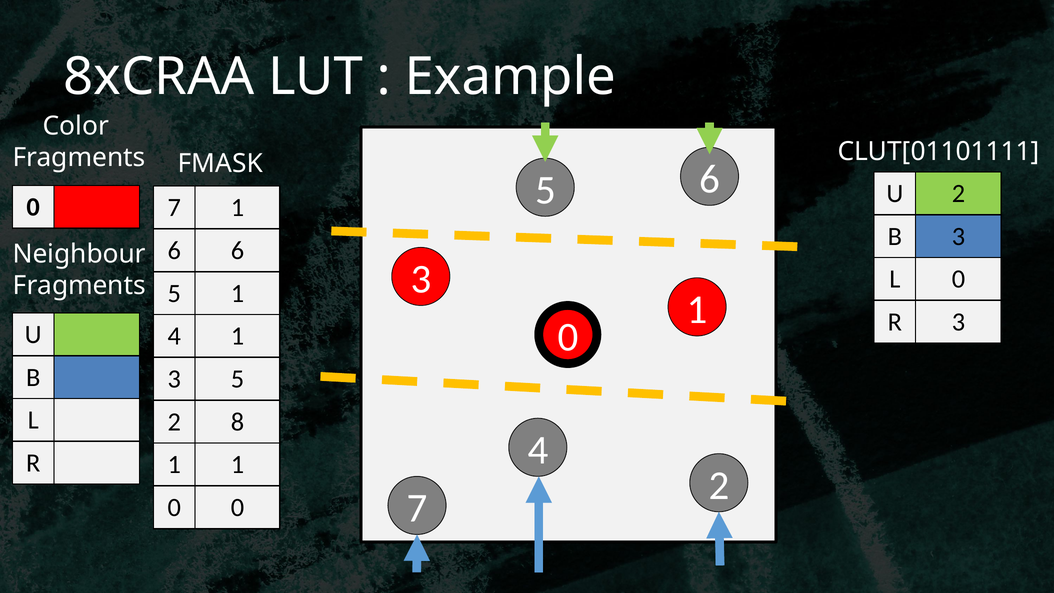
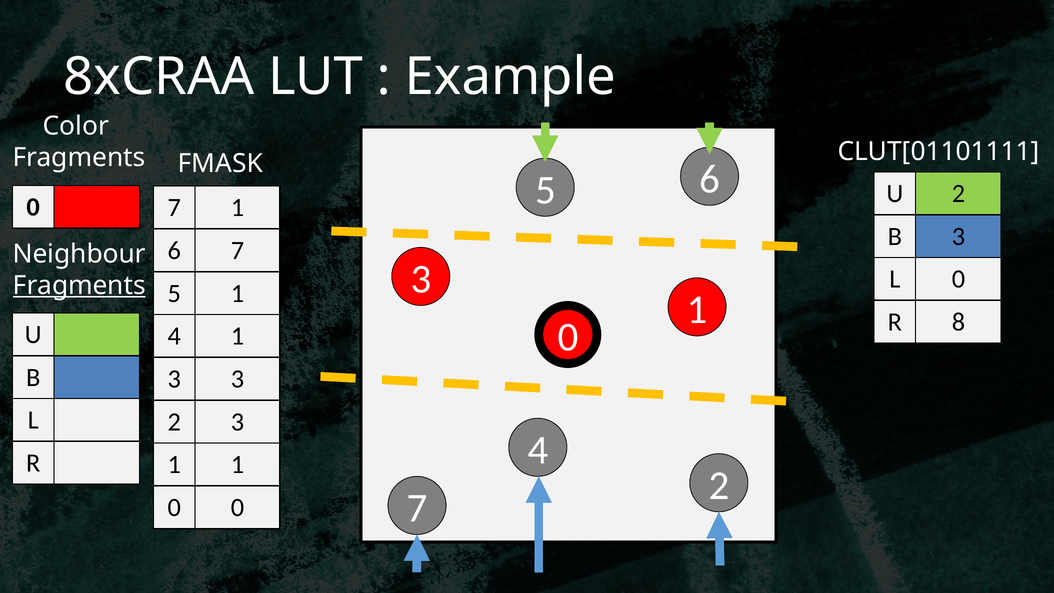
6 6: 6 -> 7 (237, 250)
Fragments underline: none -> present (79, 285)
R 3: 3 -> 8 (958, 322)
3 5: 5 -> 3 (237, 379)
2 8: 8 -> 3 (237, 422)
